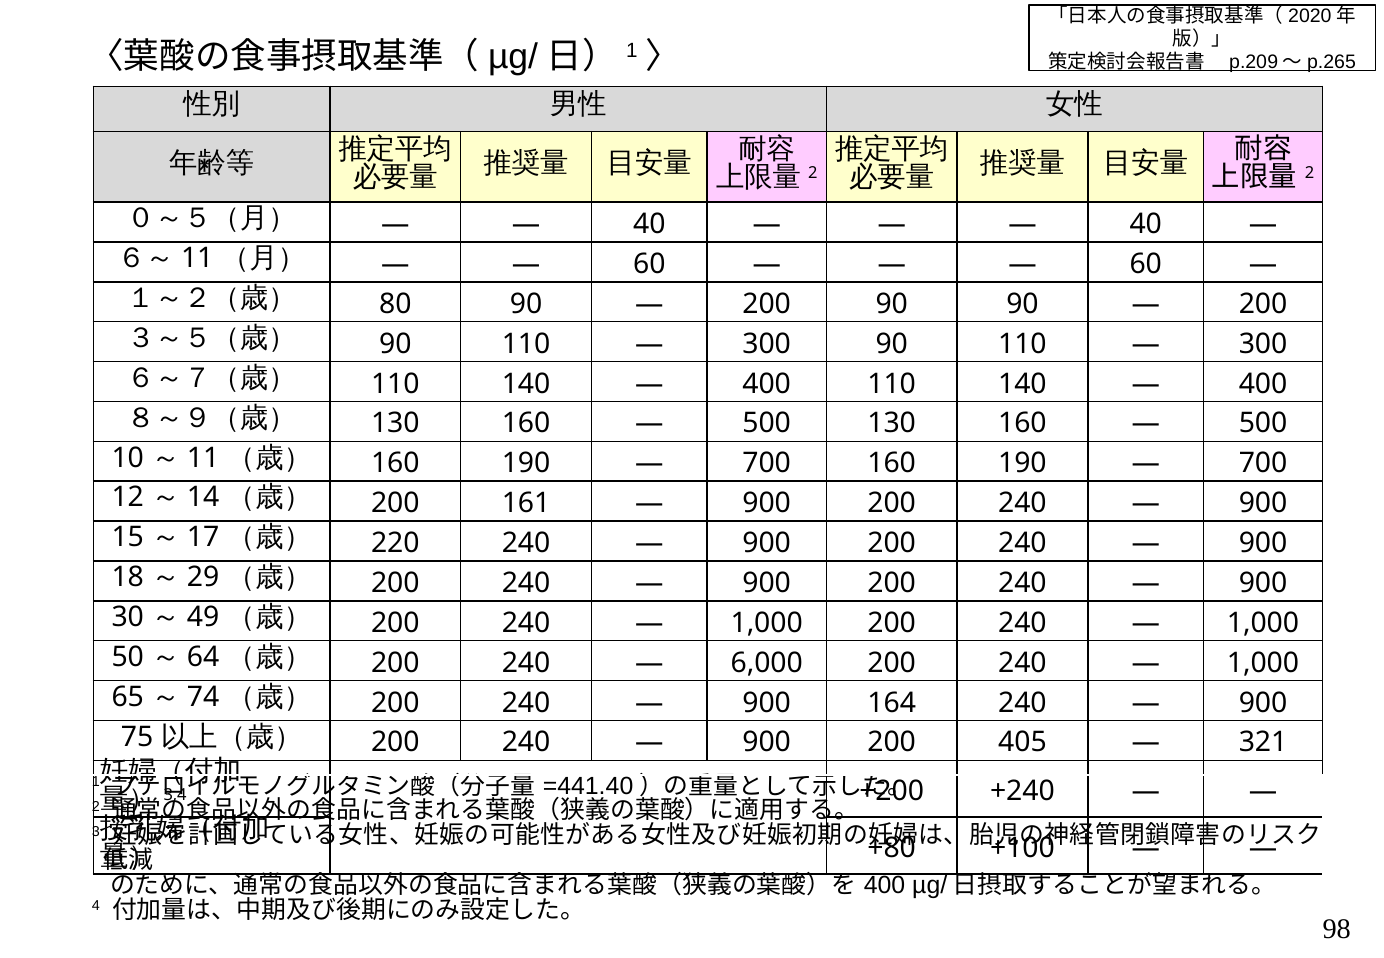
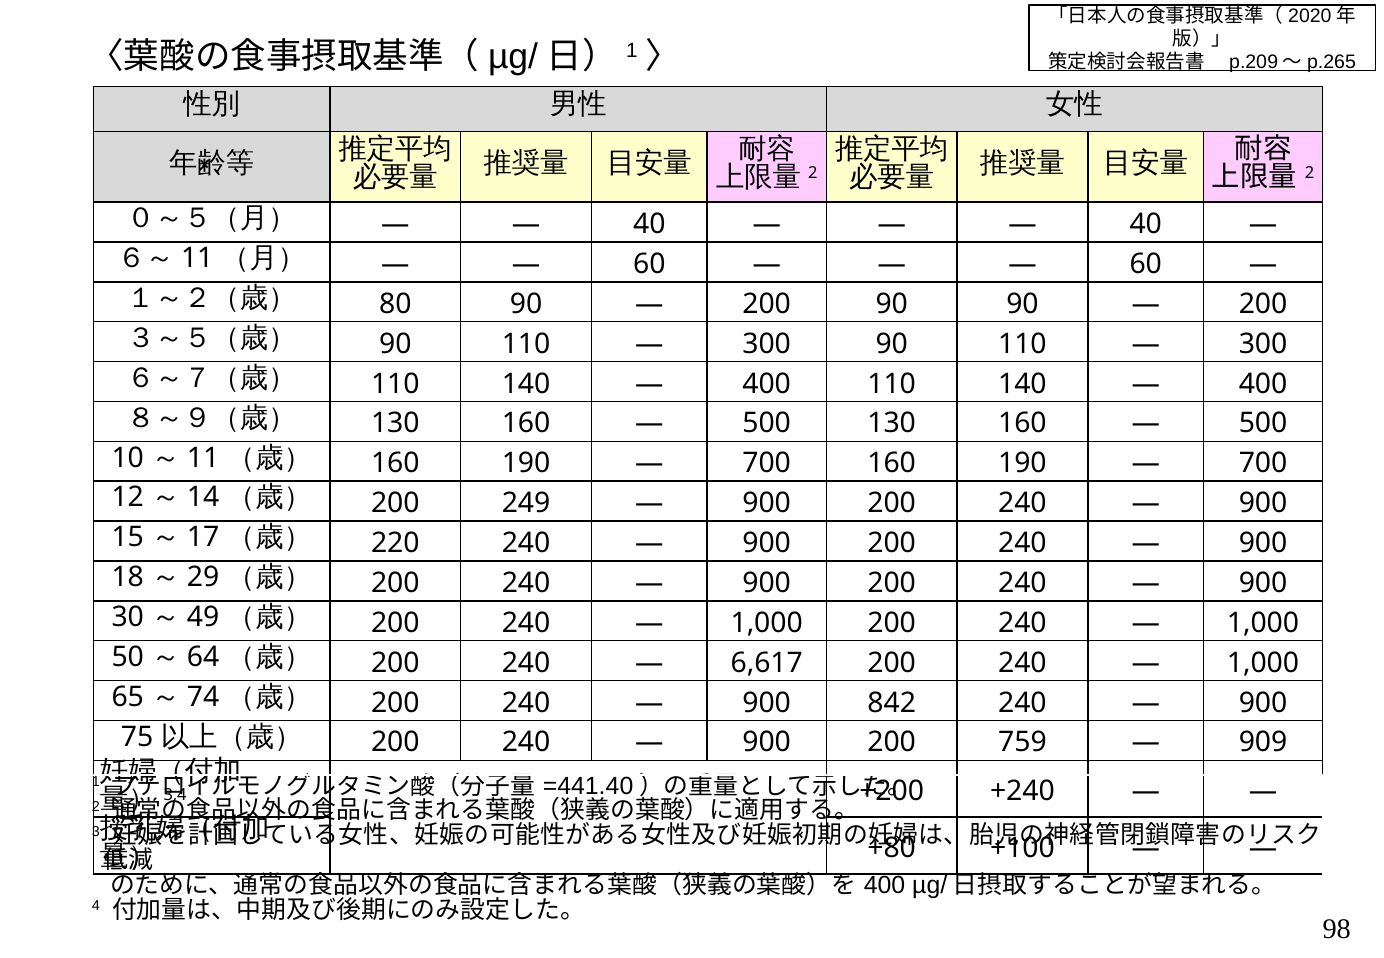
161: 161 -> 249 (526, 503)
6,000: 6,000 -> 6,617 (767, 663)
164: 164 -> 842 (892, 703)
405: 405 -> 759 (1022, 743)
321: 321 -> 909 (1263, 743)
